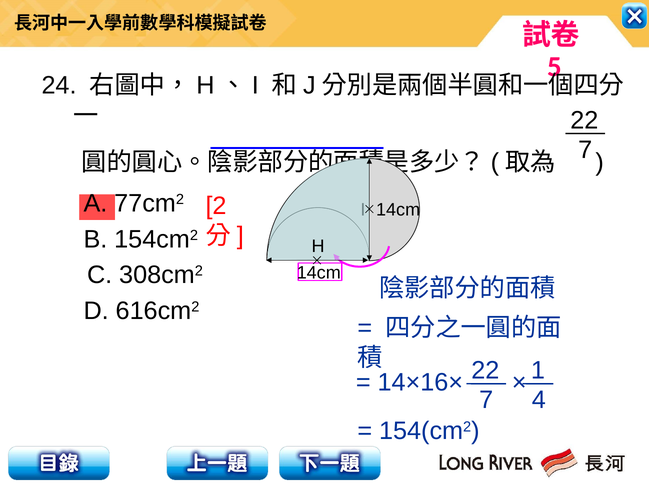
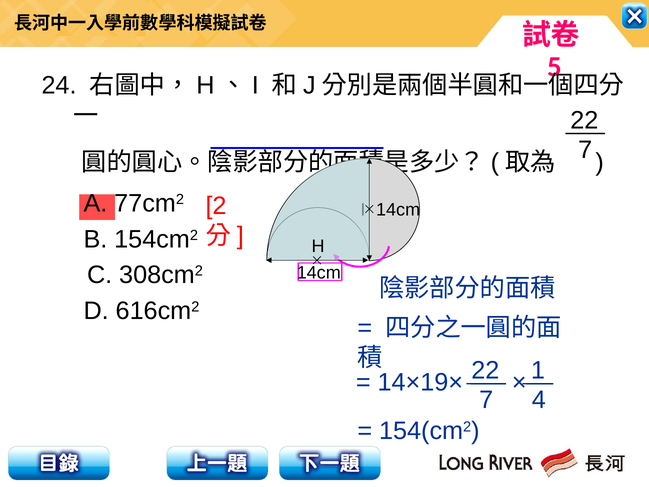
14×16×: 14×16× -> 14×19× (420, 382)
